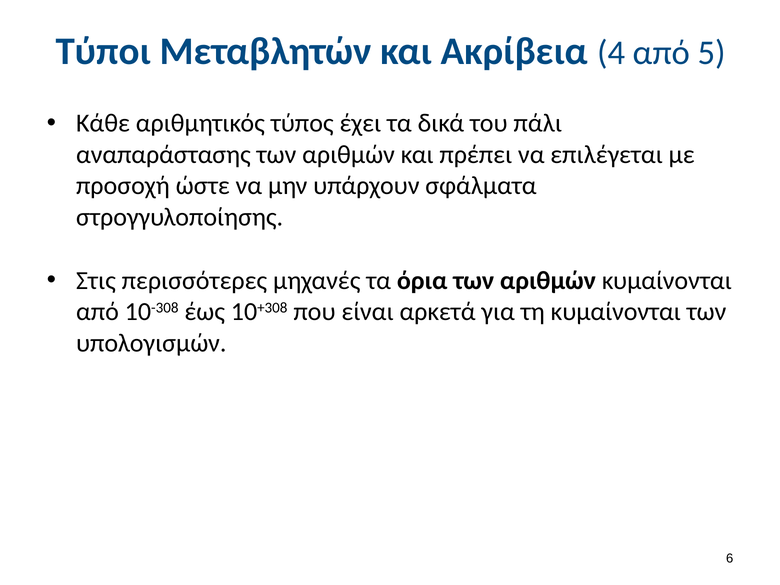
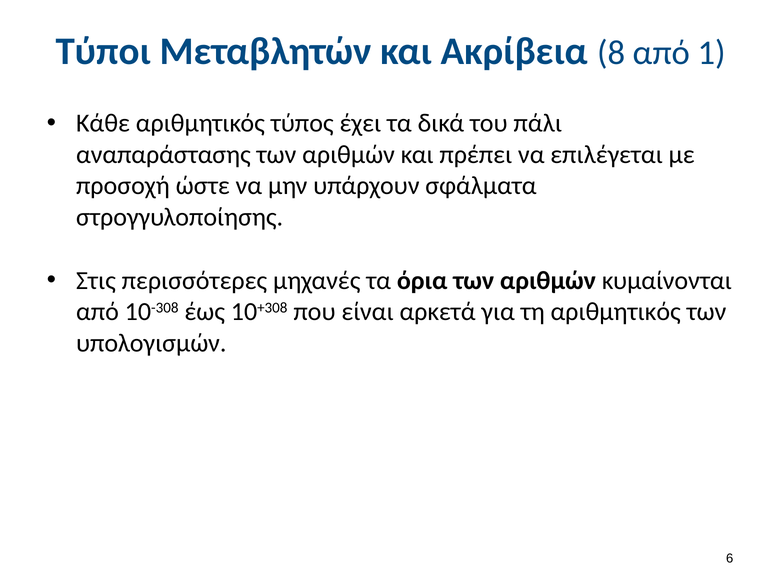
4: 4 -> 8 (611, 53)
5: 5 -> 1 (712, 53)
τη κυμαίνονται: κυμαίνονται -> αριθμητικός (616, 312)
